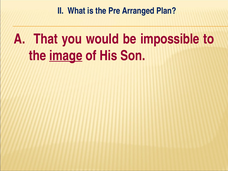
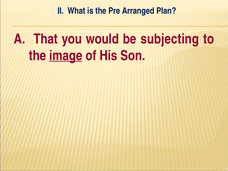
impossible: impossible -> subjecting (170, 39)
